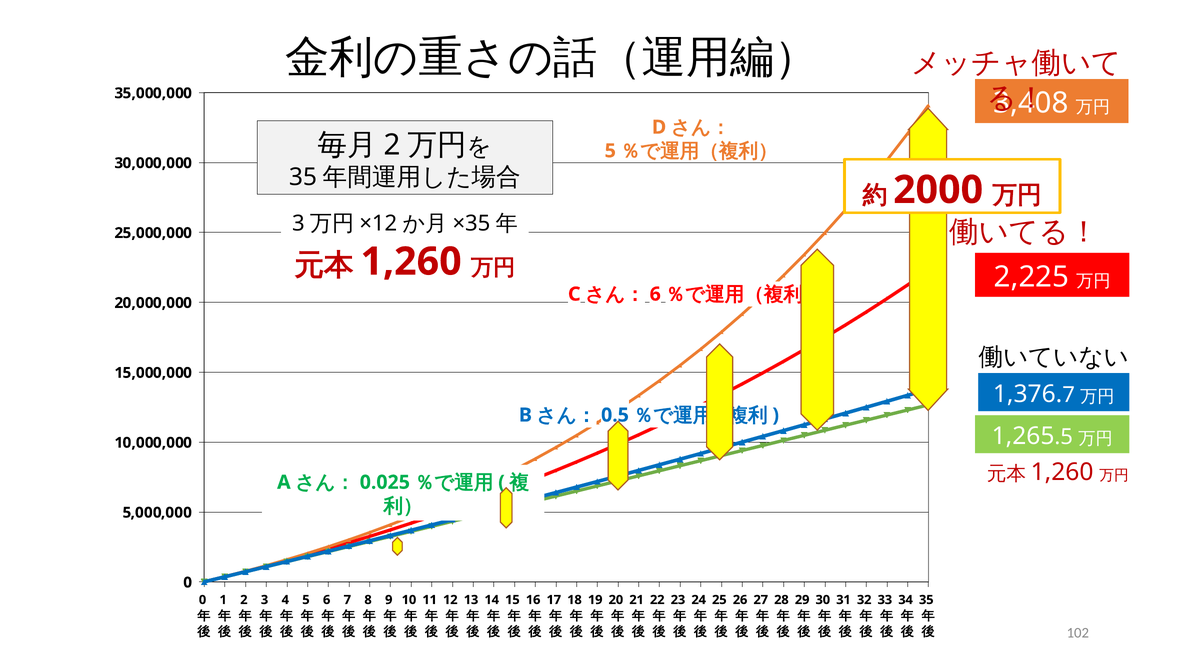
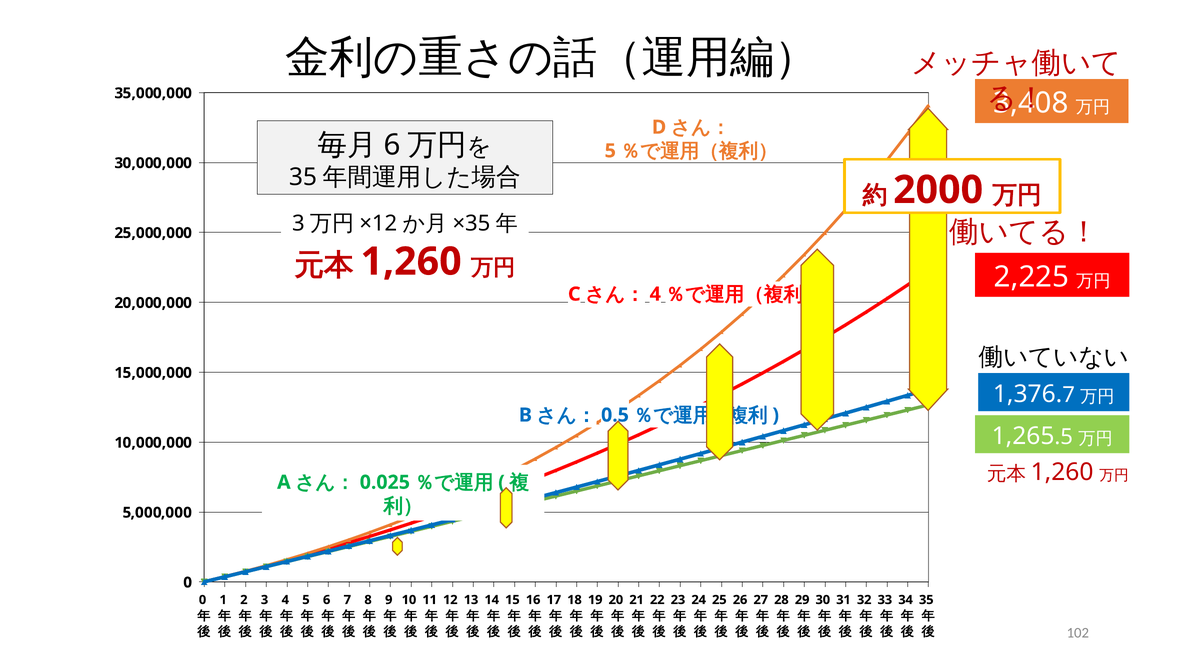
2: 2 -> 6 (392, 145)
6: 6 -> 4 (655, 294)
